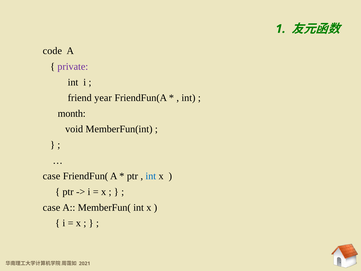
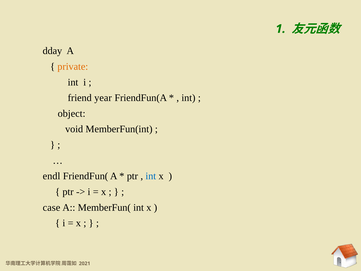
code: code -> dday (52, 51)
private colour: purple -> orange (73, 66)
month: month -> object (72, 113)
case: case -> endl (52, 176)
